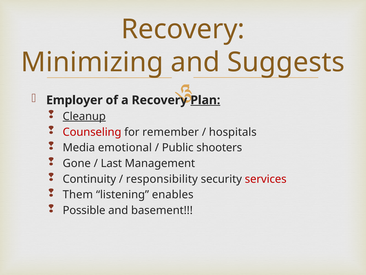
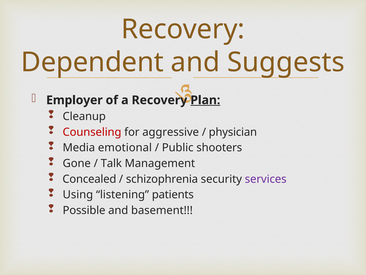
Minimizing: Minimizing -> Dependent (92, 62)
Cleanup underline: present -> none (84, 116)
remember: remember -> aggressive (171, 132)
hospitals: hospitals -> physician (233, 132)
Last: Last -> Talk (111, 163)
Continuity: Continuity -> Concealed (89, 179)
responsibility: responsibility -> schizophrenia (162, 179)
services colour: red -> purple (266, 179)
Them: Them -> Using (78, 194)
enables: enables -> patients (173, 194)
